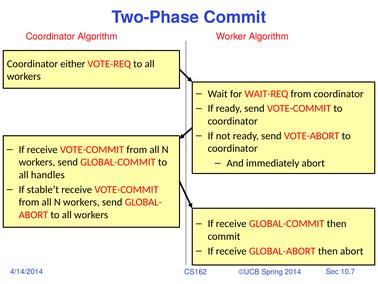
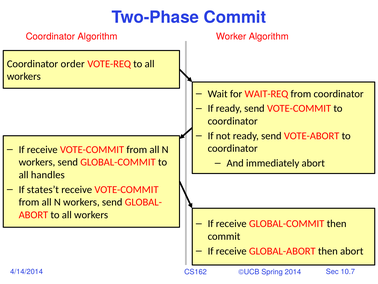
either: either -> order (73, 64)
stable’t: stable’t -> states’t (43, 189)
